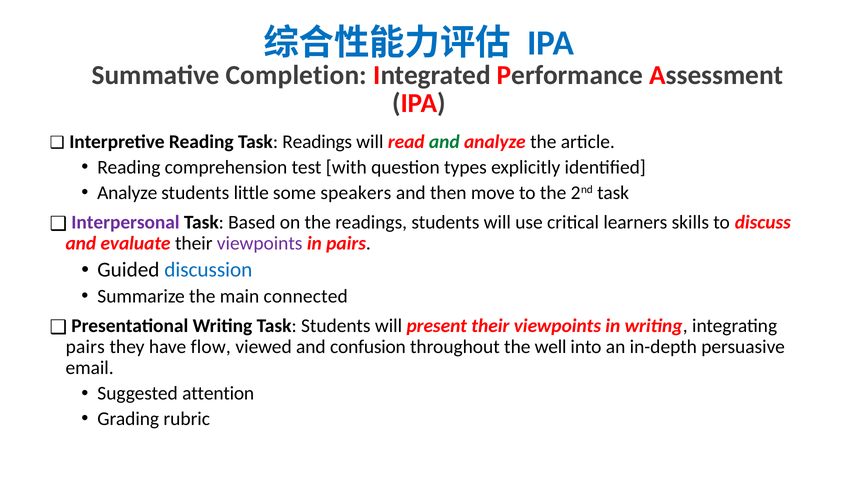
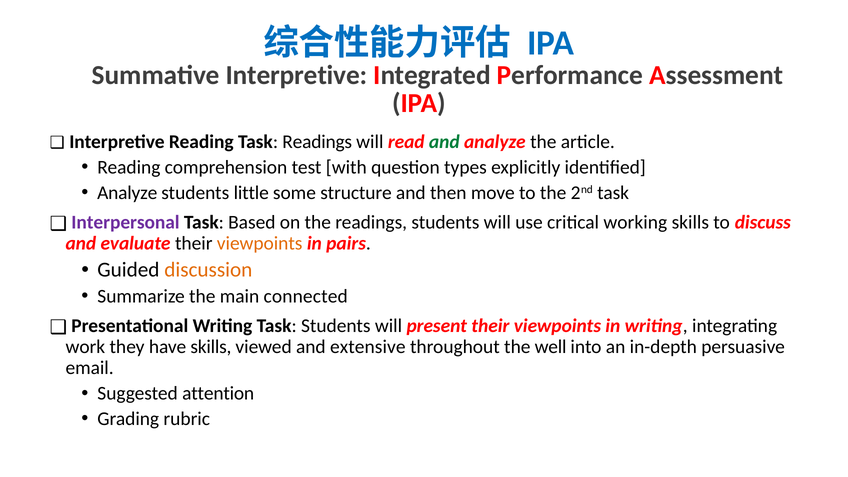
Summative Completion: Completion -> Interpretive (297, 75)
speakers: speakers -> structure (356, 193)
learners: learners -> working (635, 223)
viewpoints colour: purple -> orange (260, 244)
discussion colour: blue -> orange (208, 270)
pairs: pairs -> work (85, 347)
have flow: flow -> skills (211, 347)
confusion: confusion -> extensive (368, 347)
